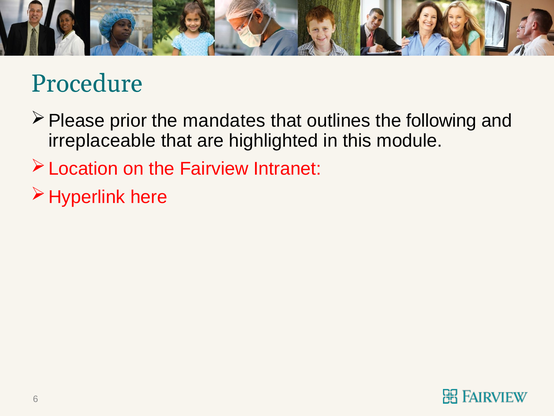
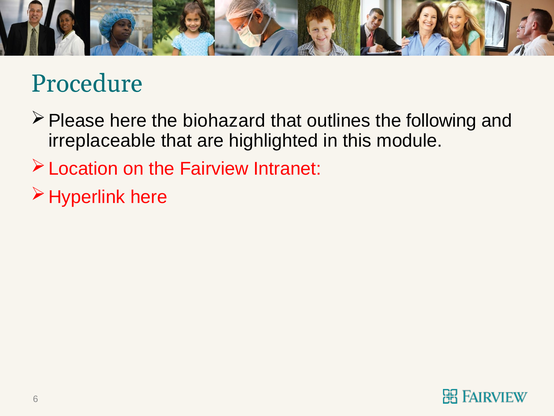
prior: prior -> here (128, 121)
mandates: mandates -> biohazard (224, 121)
